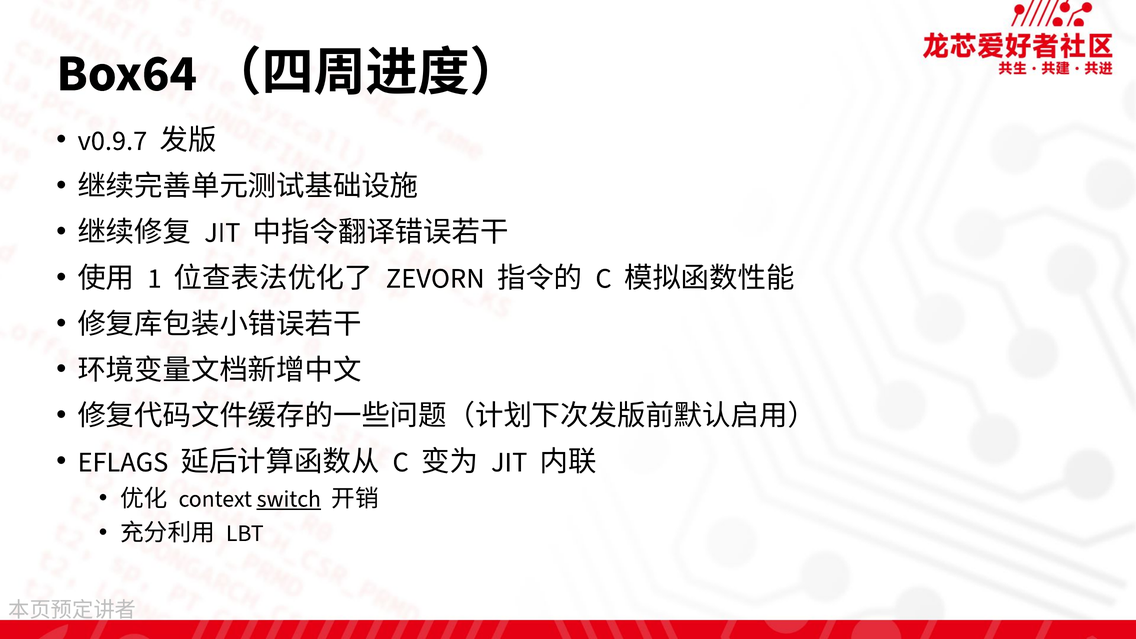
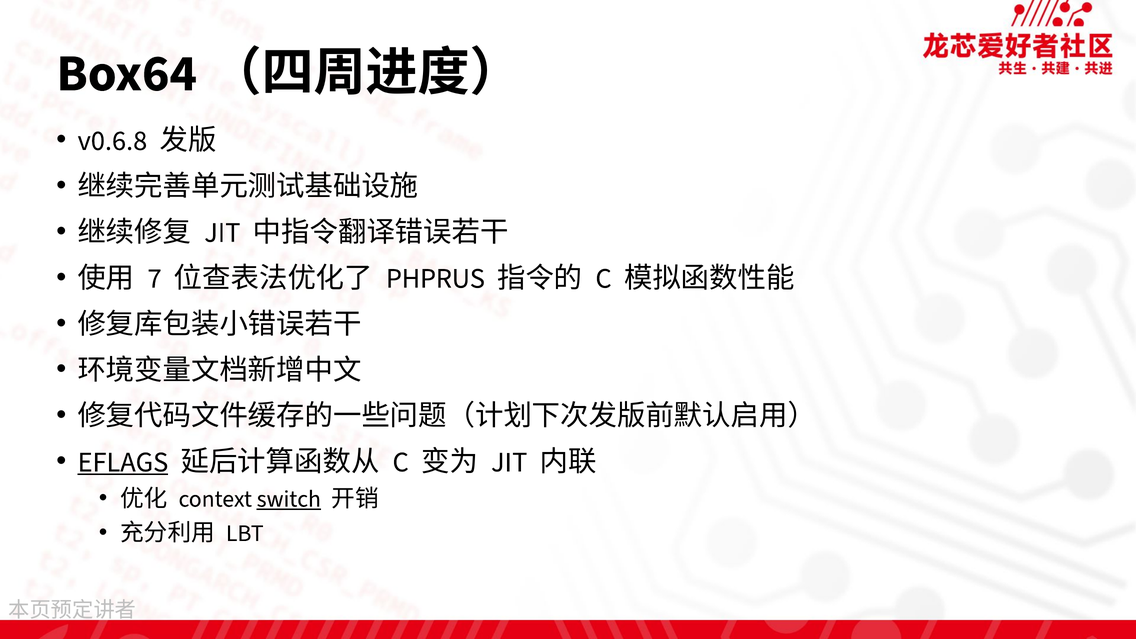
v0.9.7: v0.9.7 -> v0.6.8 (112, 141)
1: 1 -> 7 (155, 278)
ZEVORN: ZEVORN -> PHPRUS (435, 278)
EFLAGS underline: none -> present (123, 462)
